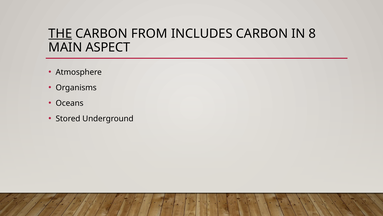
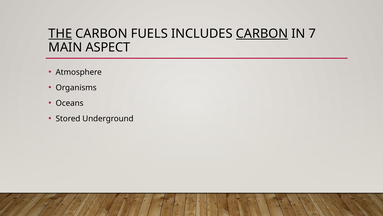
FROM: FROM -> FUELS (149, 34)
CARBON underline: none -> present (262, 34)
8: 8 -> 7 (312, 34)
